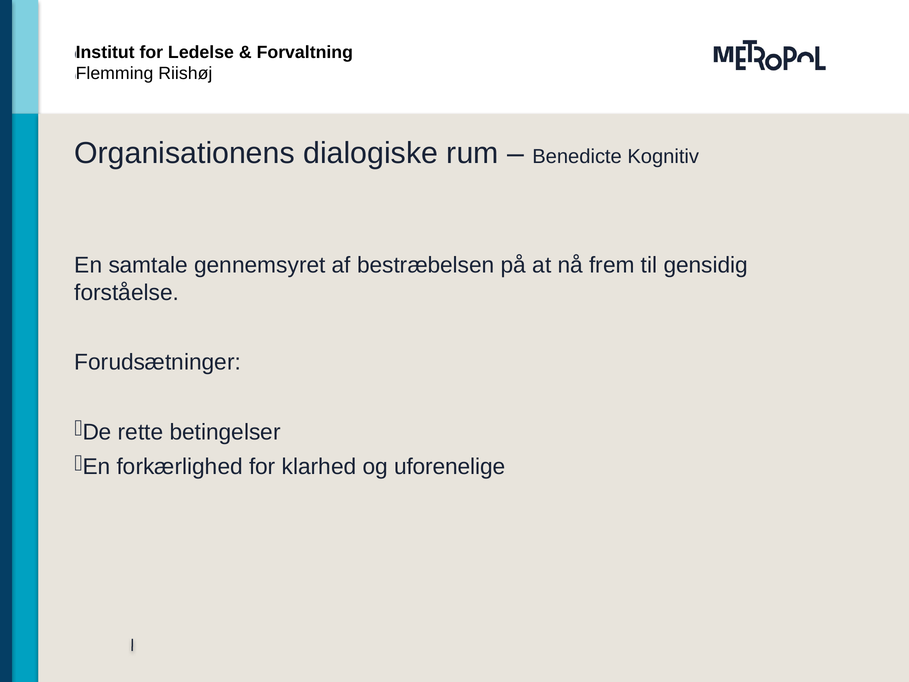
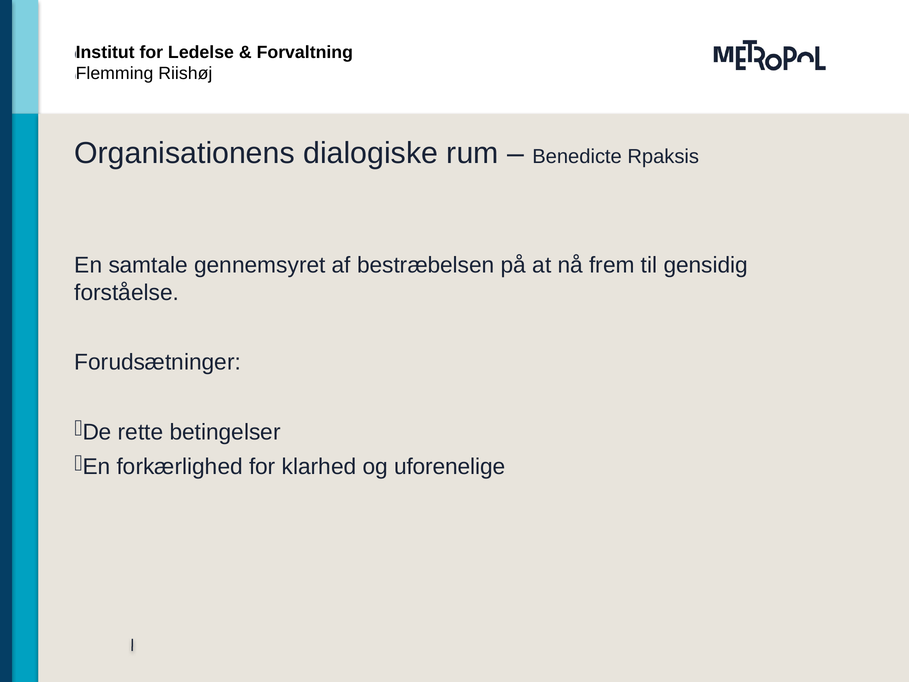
Kognitiv: Kognitiv -> Rpaksis (663, 157)
